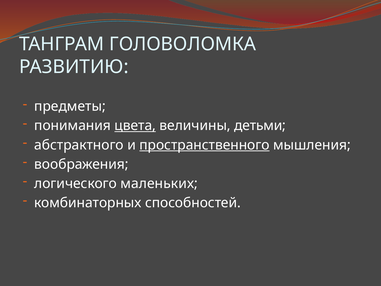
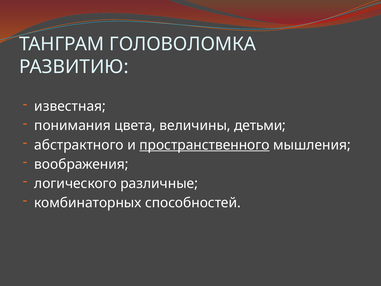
предметы: предметы -> известная (70, 106)
цвета underline: present -> none (135, 126)
маленьких: маленьких -> различные (159, 183)
